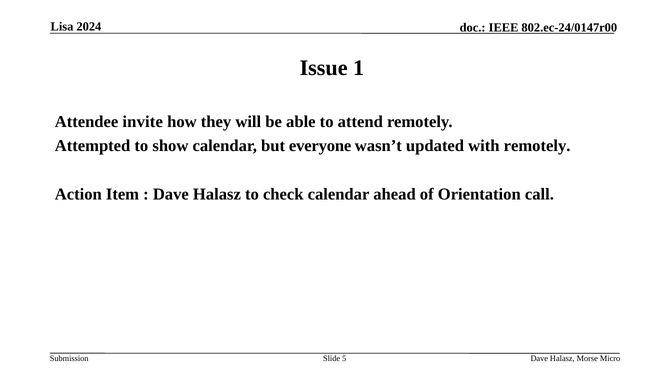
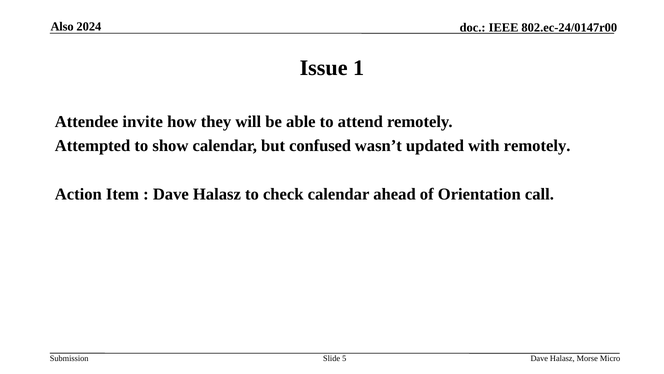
Lisa: Lisa -> Also (62, 26)
everyone: everyone -> confused (320, 146)
